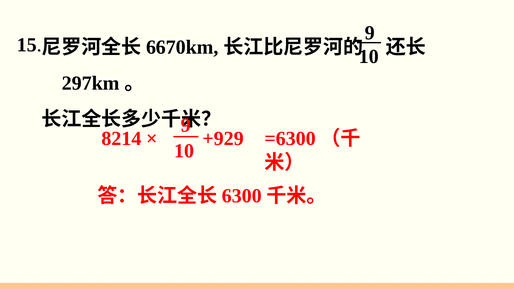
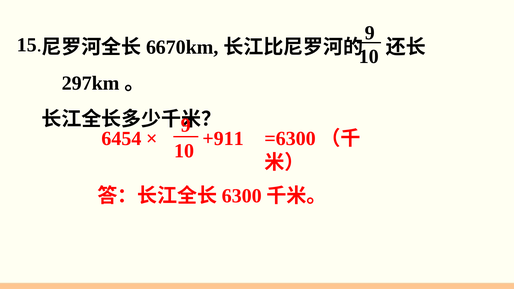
8214: 8214 -> 6454 (121, 139)
+929: +929 -> +911 (223, 139)
